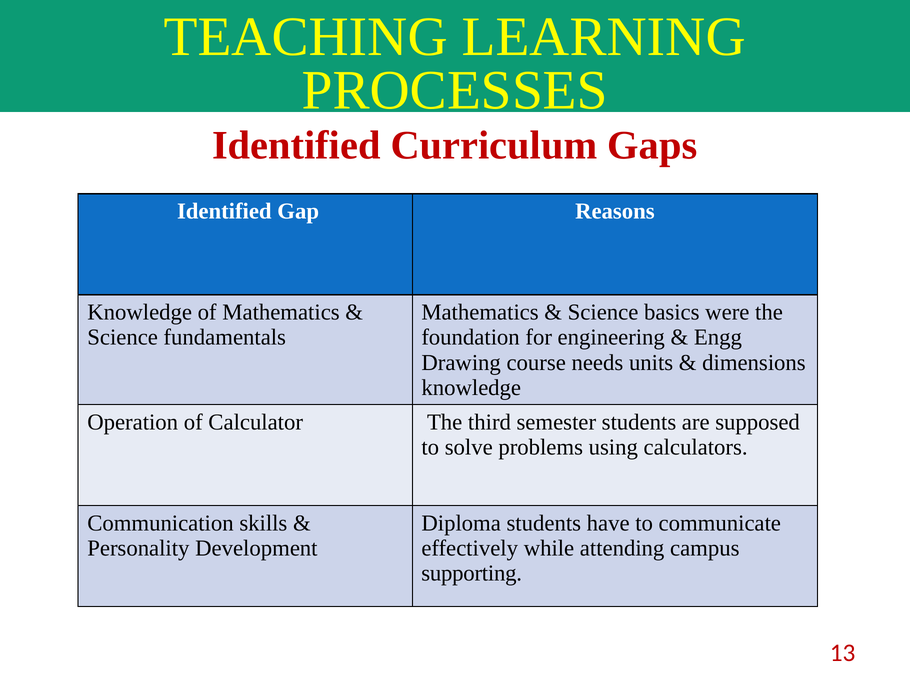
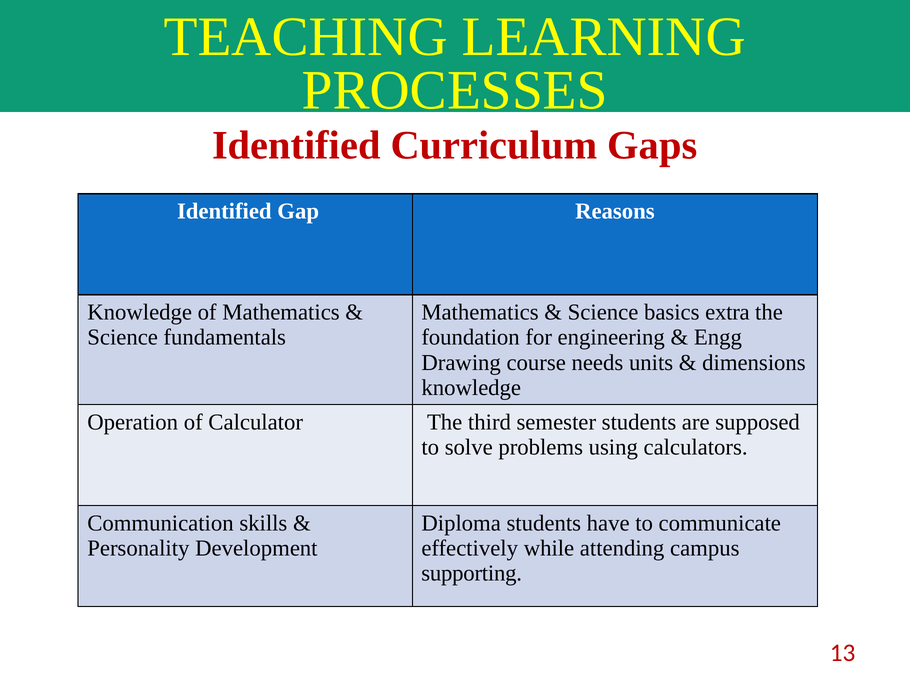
were: were -> extra (727, 312)
